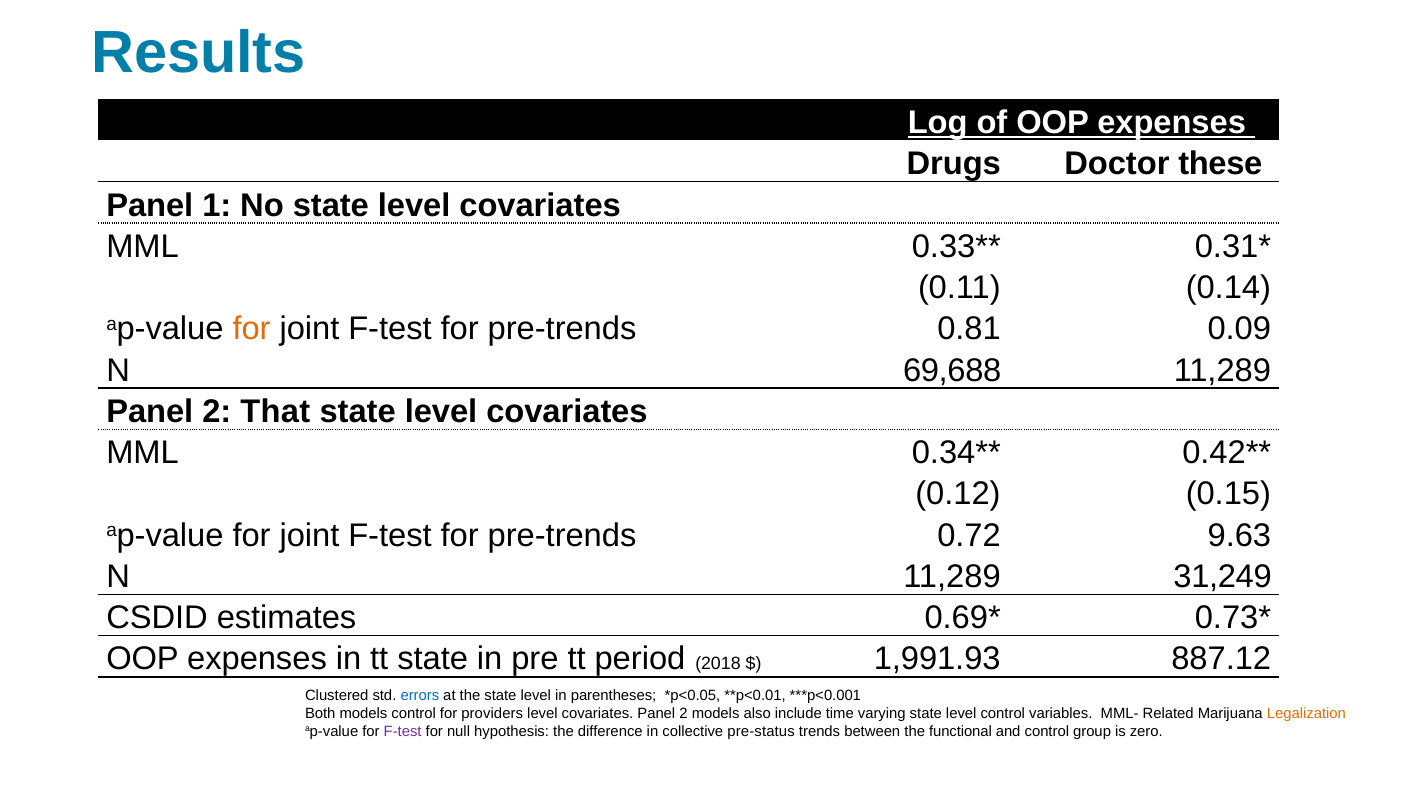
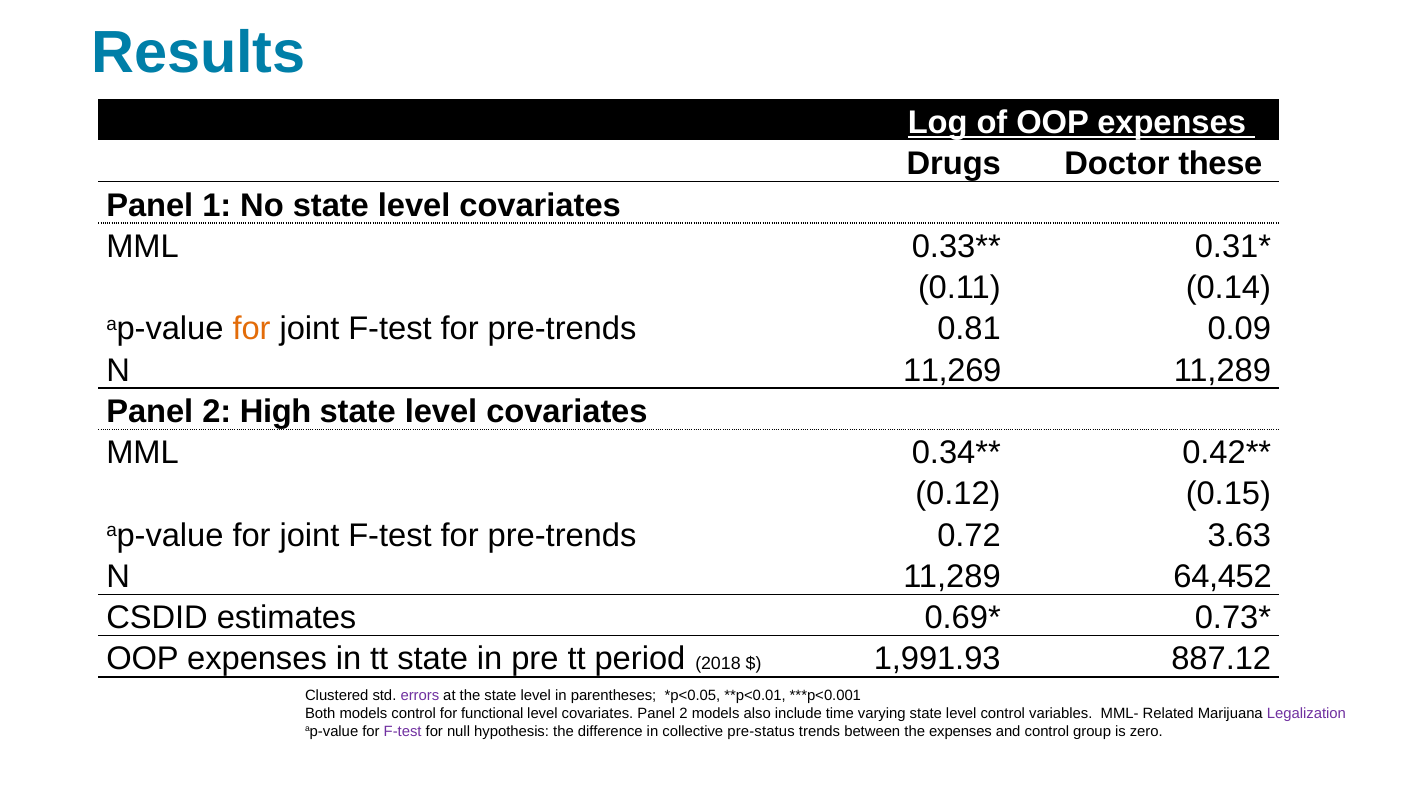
69,688: 69,688 -> 11,269 (952, 370)
That: That -> High (276, 411)
9.63: 9.63 -> 3.63 (1239, 535)
31,249: 31,249 -> 64,452 (1223, 576)
errors colour: blue -> purple (420, 695)
providers: providers -> functional (492, 713)
Legalization colour: orange -> purple (1306, 713)
the functional: functional -> expenses (960, 731)
